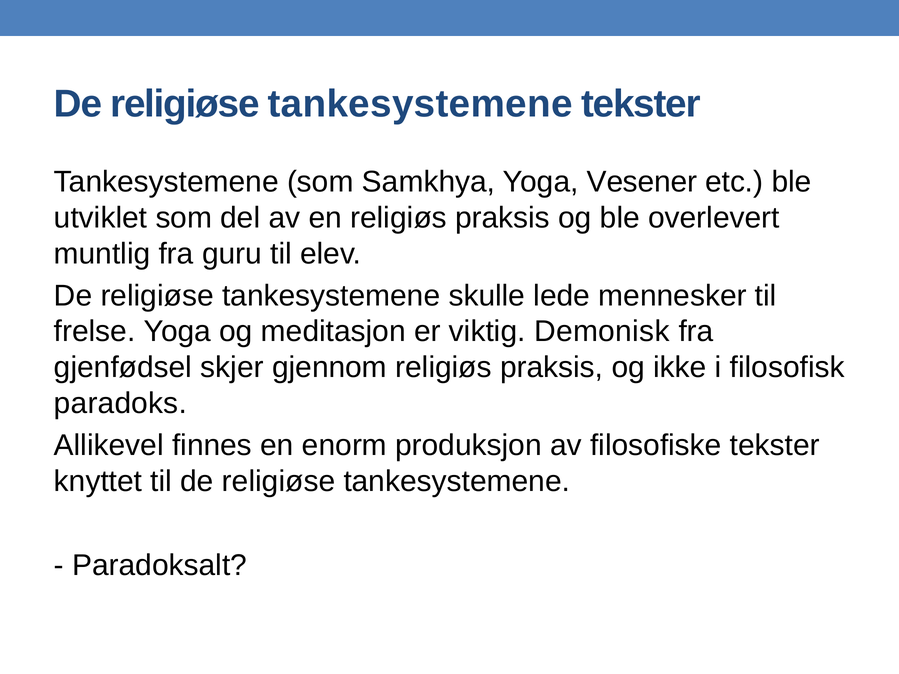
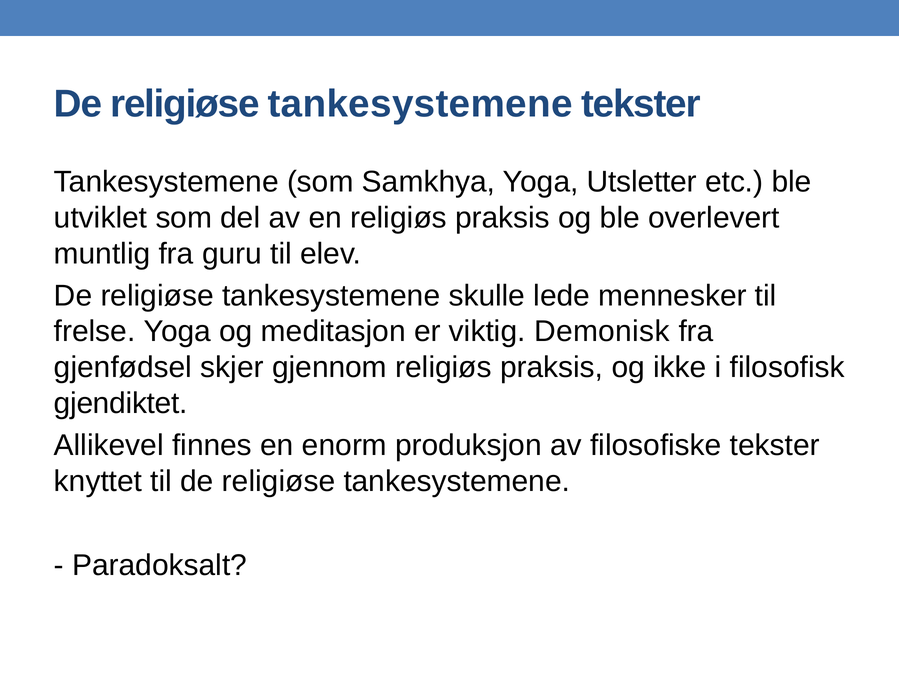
Vesener: Vesener -> Utsletter (642, 182)
paradoks: paradoks -> gjendiktet (121, 404)
